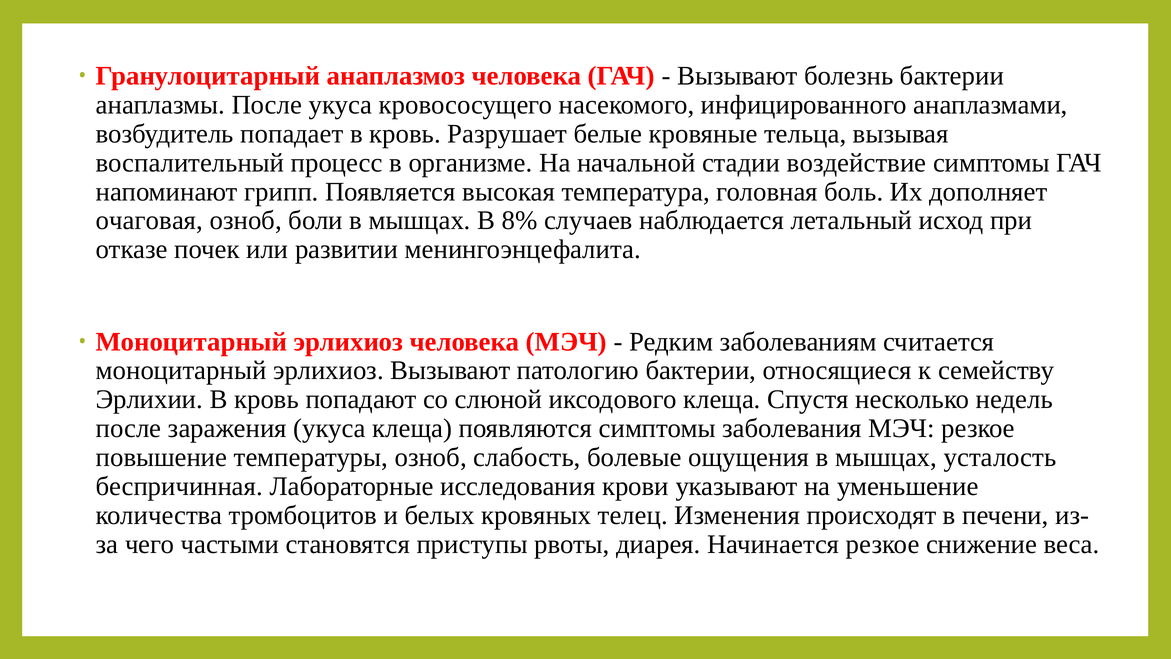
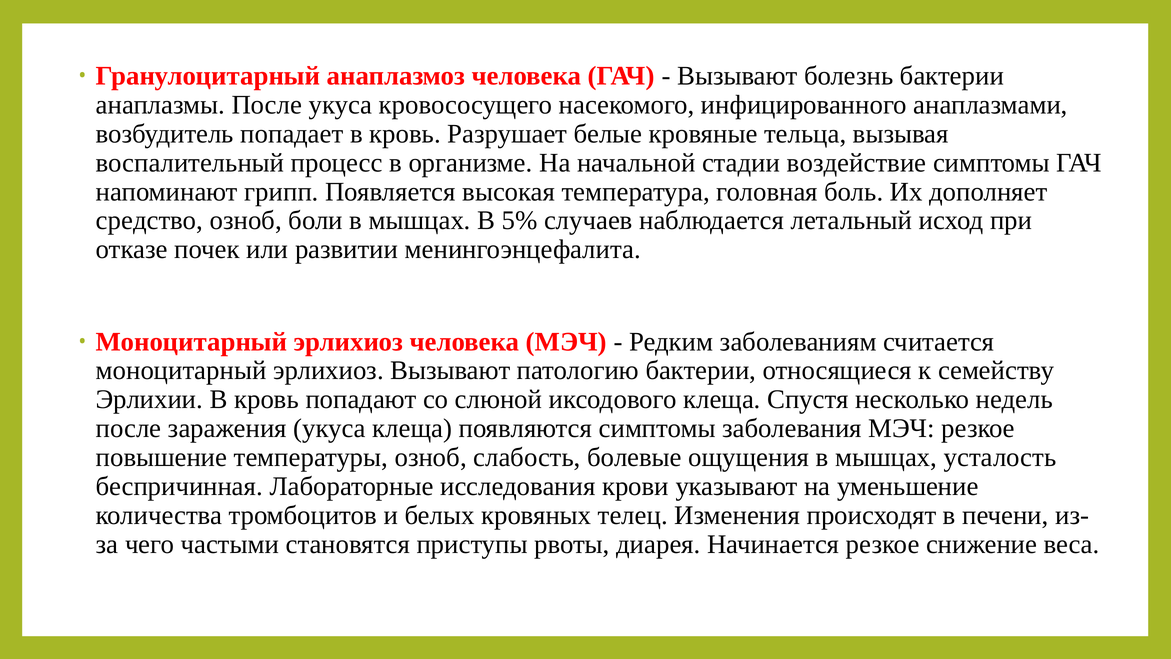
очаговая: очаговая -> средство (150, 221)
8%: 8% -> 5% (520, 221)
